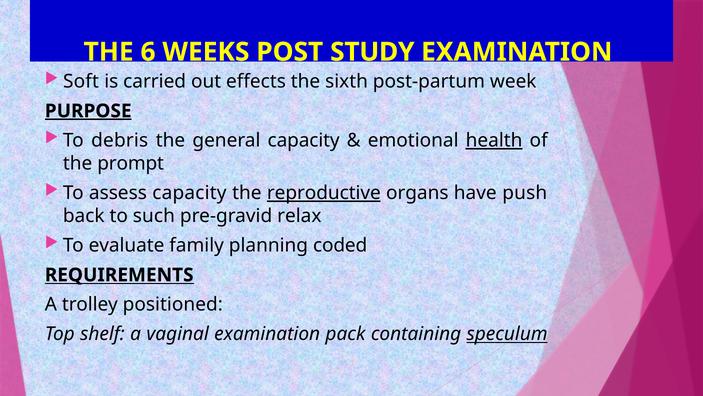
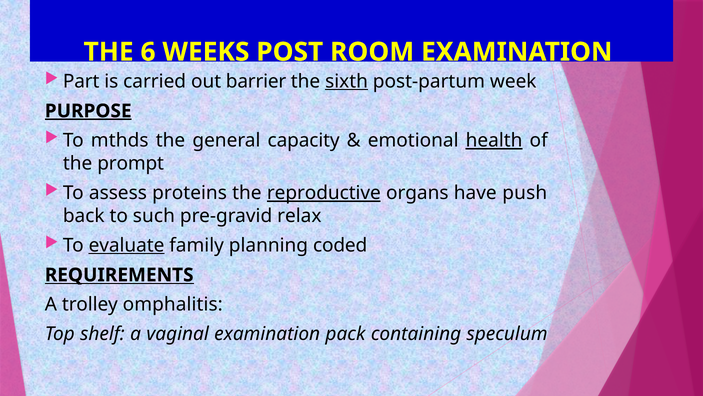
STUDY: STUDY -> ROOM (372, 52)
Soft: Soft -> Part (81, 81)
effects: effects -> barrier (256, 81)
sixth underline: none -> present (347, 81)
debris: debris -> mthds (120, 140)
assess capacity: capacity -> proteins (190, 193)
evaluate underline: none -> present (127, 245)
positioned: positioned -> omphalitis (173, 304)
speculum underline: present -> none (507, 334)
